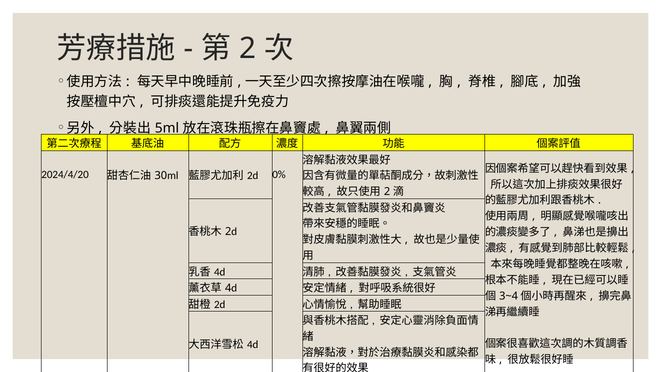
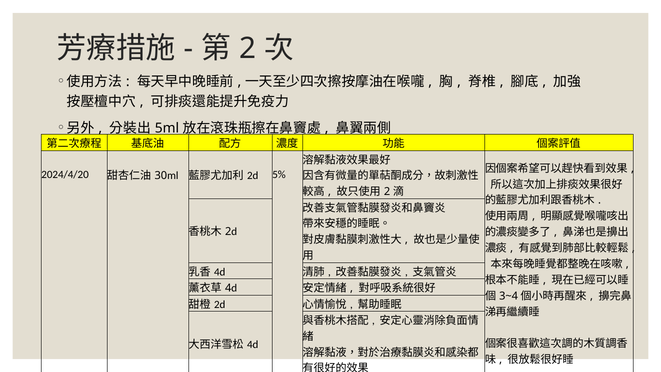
0%: 0% -> 5% (279, 175)
